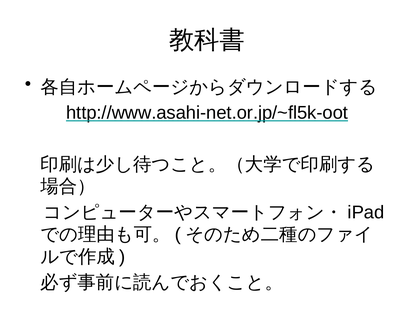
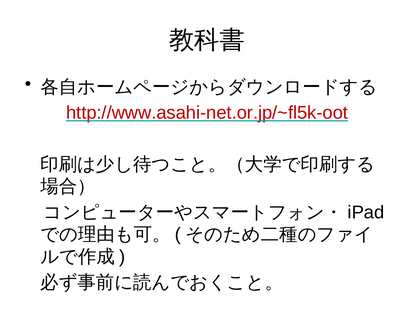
http://www.asahi-net.or.jp/~fl5k-oot colour: black -> red (207, 113)
